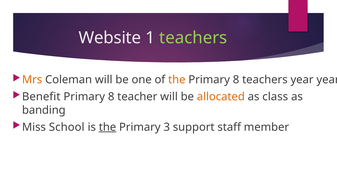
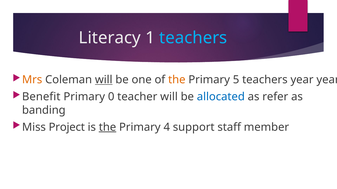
Website: Website -> Literacy (110, 38)
teachers colour: light green -> light blue (193, 38)
will underline: none -> present (104, 80)
8: 8 -> 5 (236, 80)
8: 8 -> 0 (111, 97)
allocated colour: orange -> blue (221, 97)
class: class -> refer (275, 97)
School: School -> Project (67, 127)
3: 3 -> 4 (167, 127)
